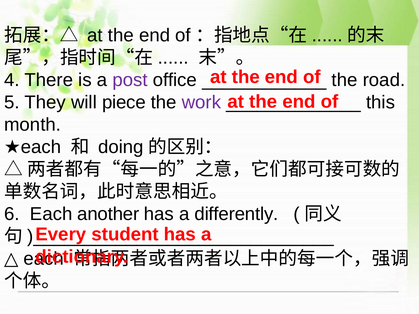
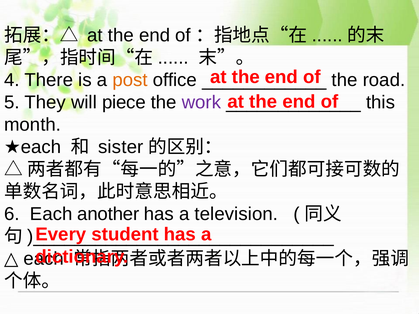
post colour: purple -> orange (130, 80)
doing: doing -> sister (121, 147)
differently: differently -> television (236, 214)
